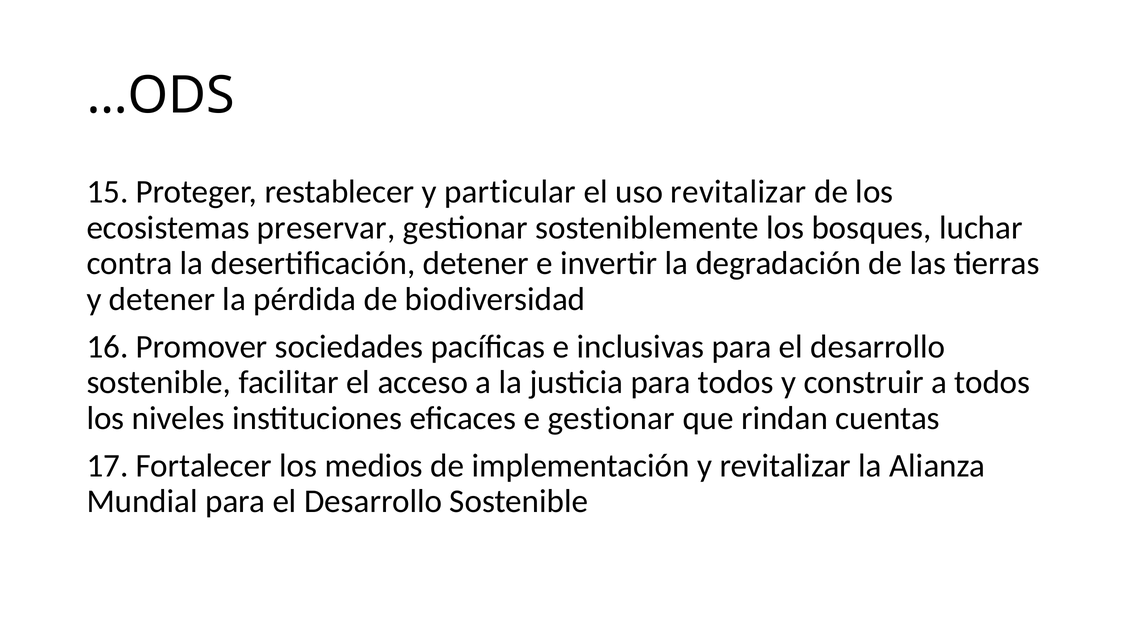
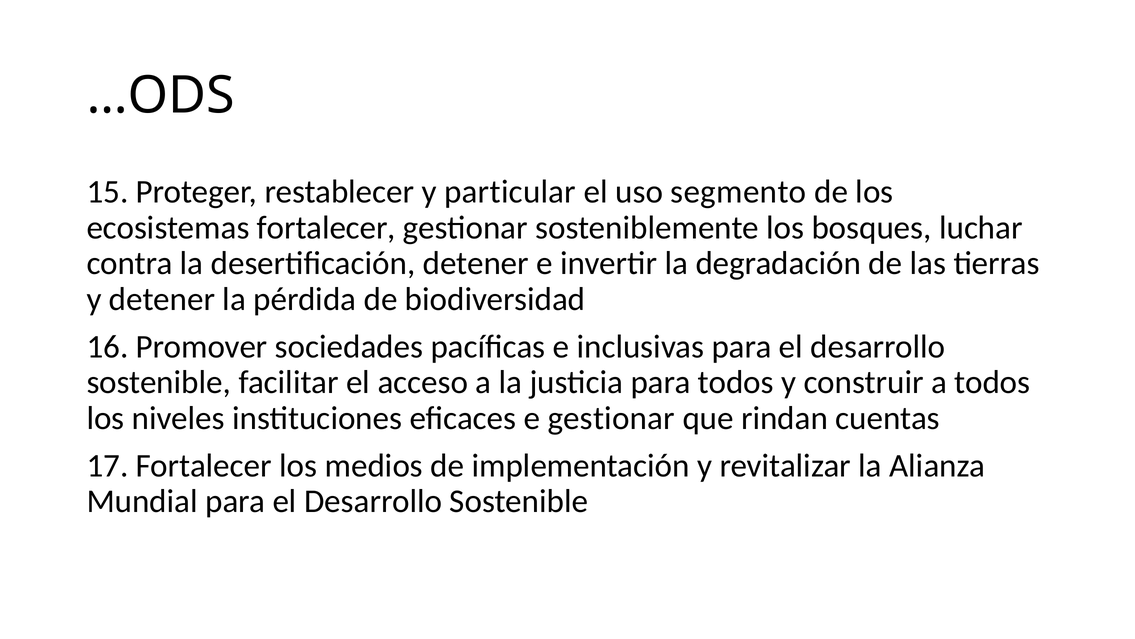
uso revitalizar: revitalizar -> segmento (738, 192)
ecosistemas preservar: preservar -> fortalecer (326, 228)
